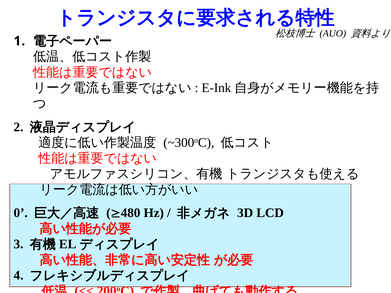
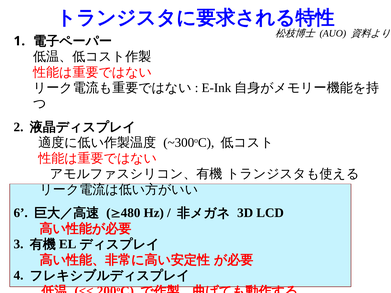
0: 0 -> 6 (21, 213)
